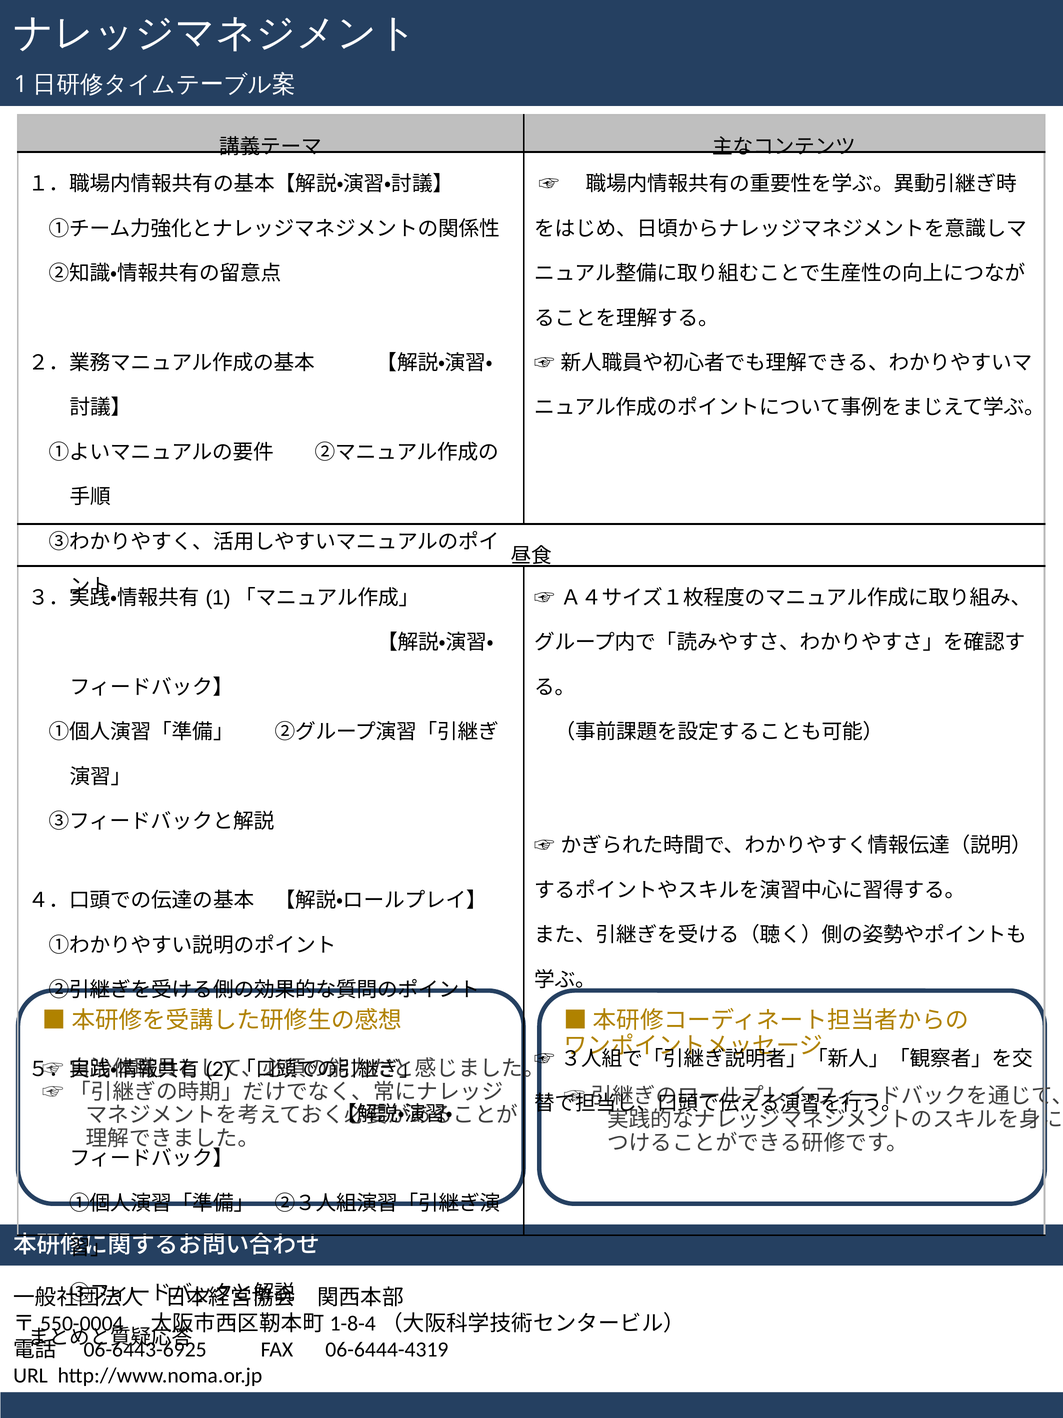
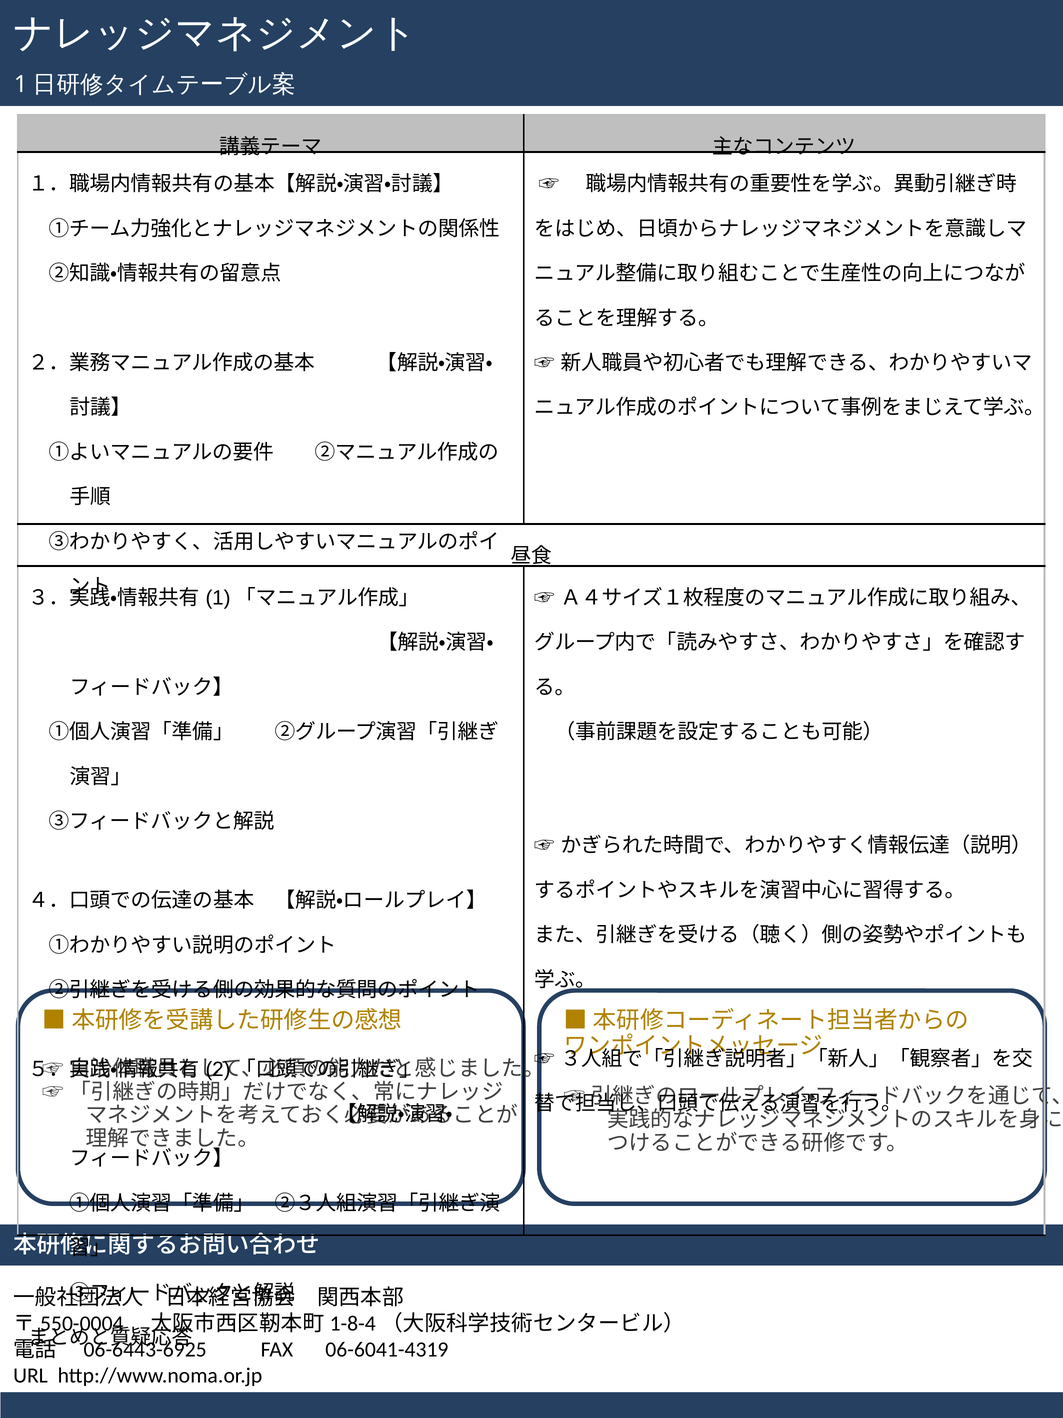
06-6444-4319: 06-6444-4319 -> 06-6041-4319 (387, 1349)
